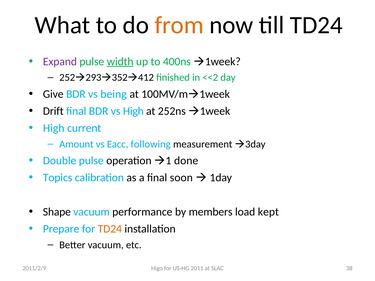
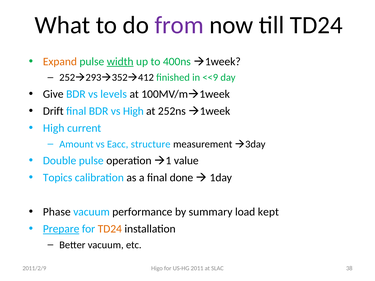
from colour: orange -> purple (179, 25)
Expand colour: purple -> orange (60, 62)
<<2: <<2 -> <<9 (210, 78)
being: being -> levels (114, 94)
following: following -> structure (151, 144)
done: done -> value (186, 161)
soon: soon -> done (181, 178)
Shape: Shape -> Phase (57, 212)
members: members -> summary (211, 212)
Prepare underline: none -> present (61, 229)
